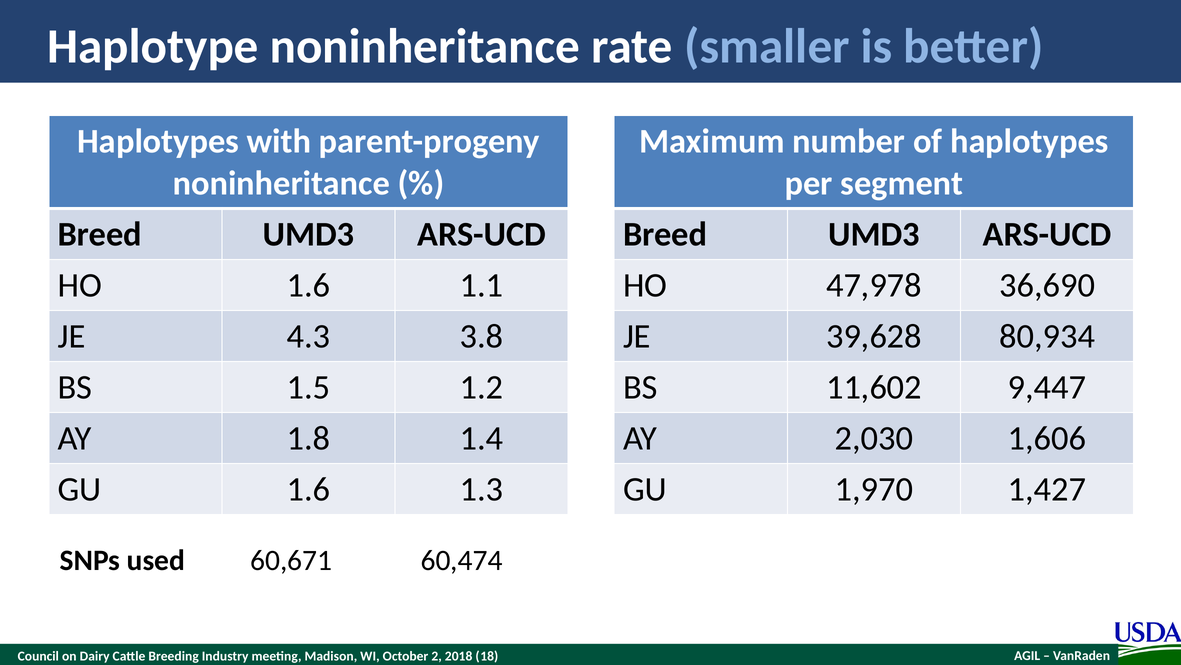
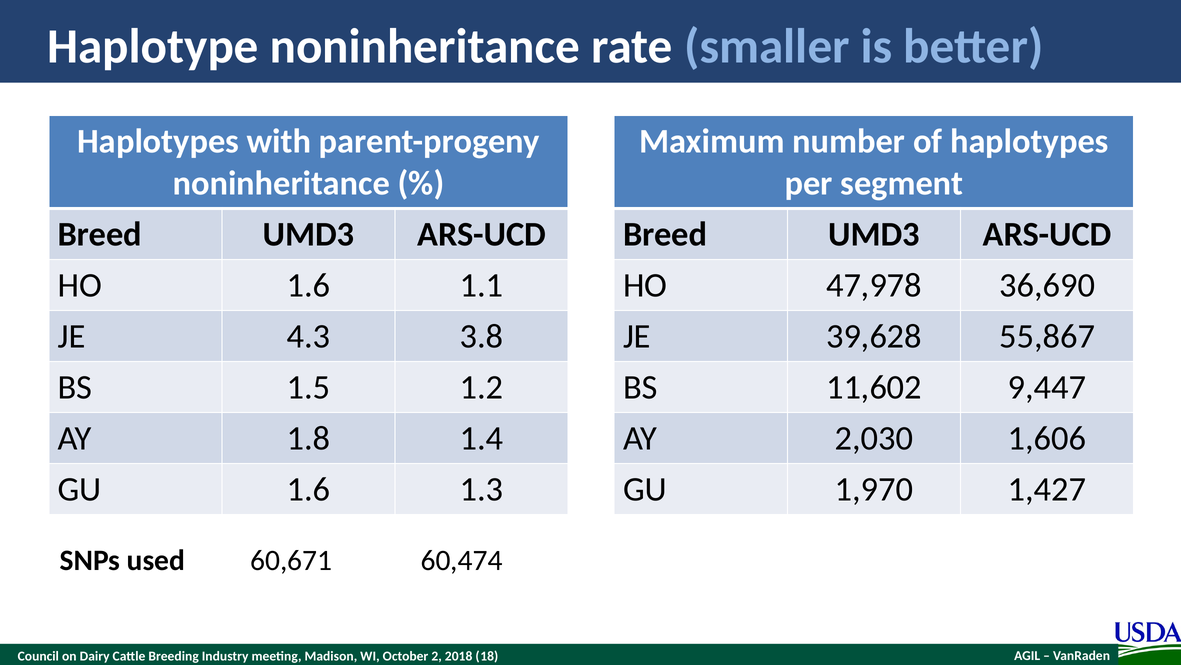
80,934: 80,934 -> 55,867 (1047, 336)
